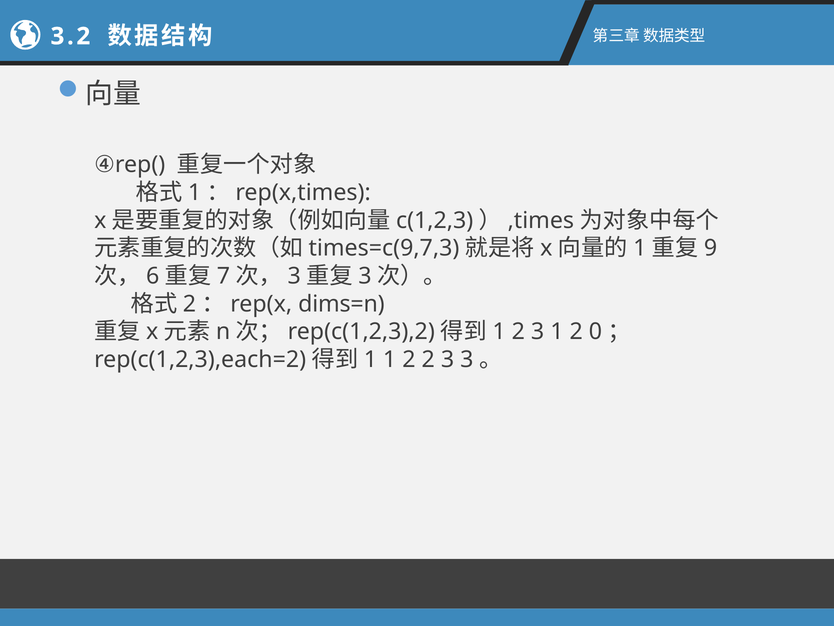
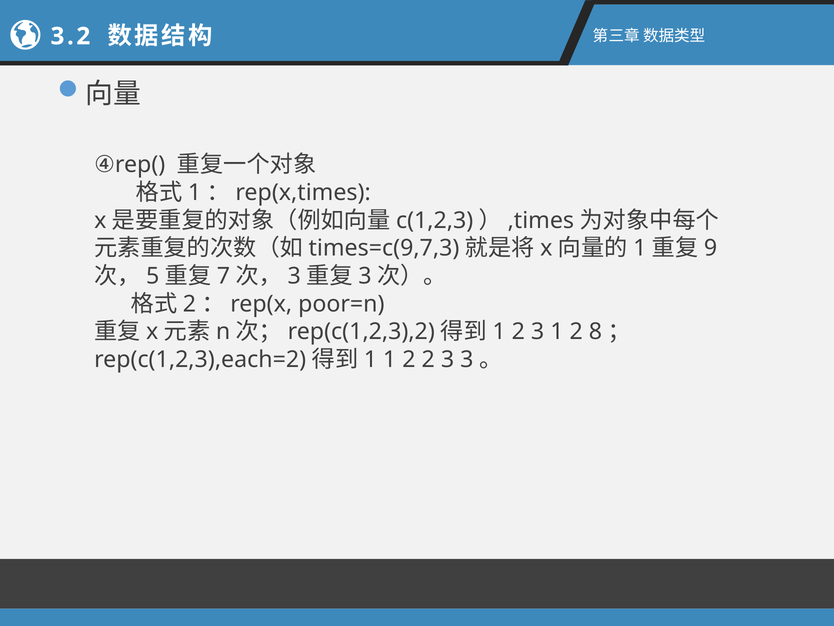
6: 6 -> 5 (153, 276)
dims=n: dims=n -> poor=n (341, 304)
0: 0 -> 8 (595, 331)
